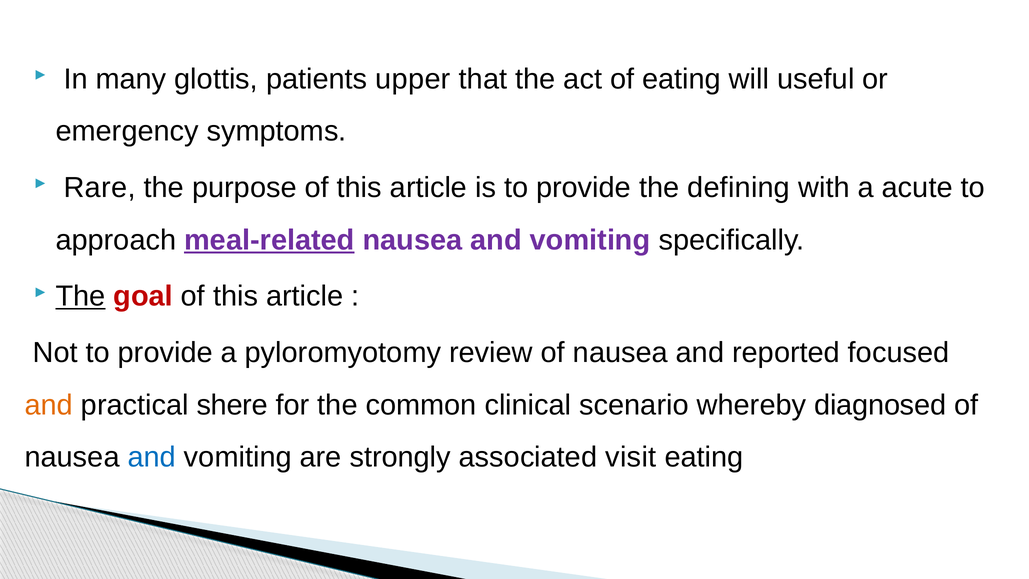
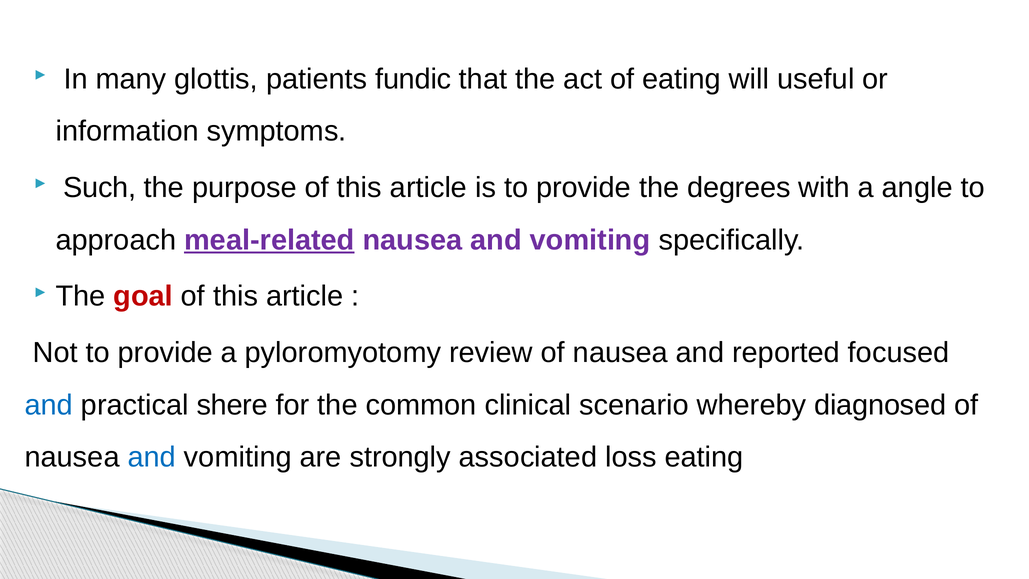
upper: upper -> fundic (413, 79)
emergency: emergency -> information (127, 131)
Rare: Rare -> Such (100, 188)
defining: defining -> degrees (739, 188)
acute: acute -> angle (917, 188)
The underline: present -> none (81, 296)
and colour: orange -> blue (49, 405)
visit: visit -> loss (631, 457)
